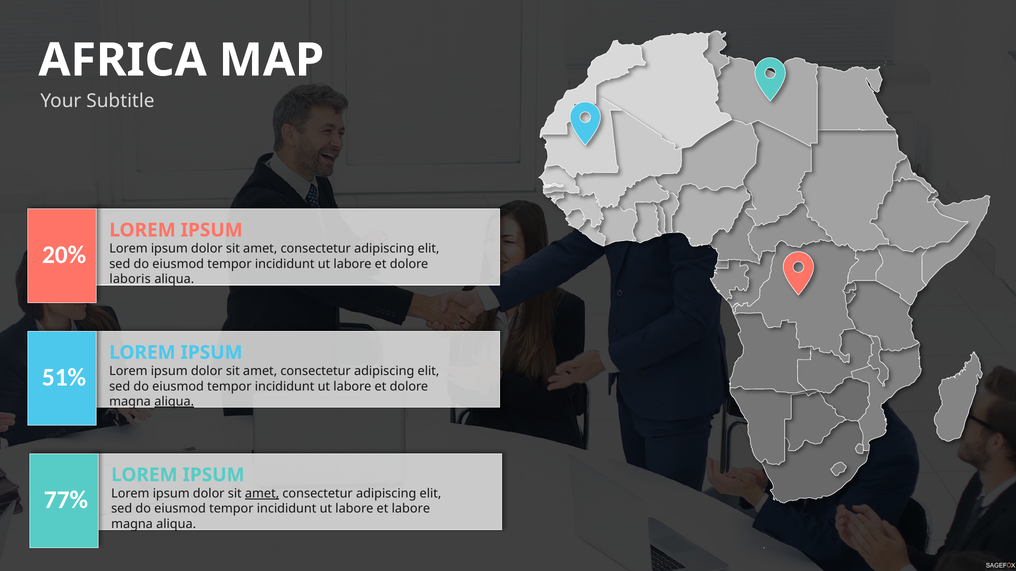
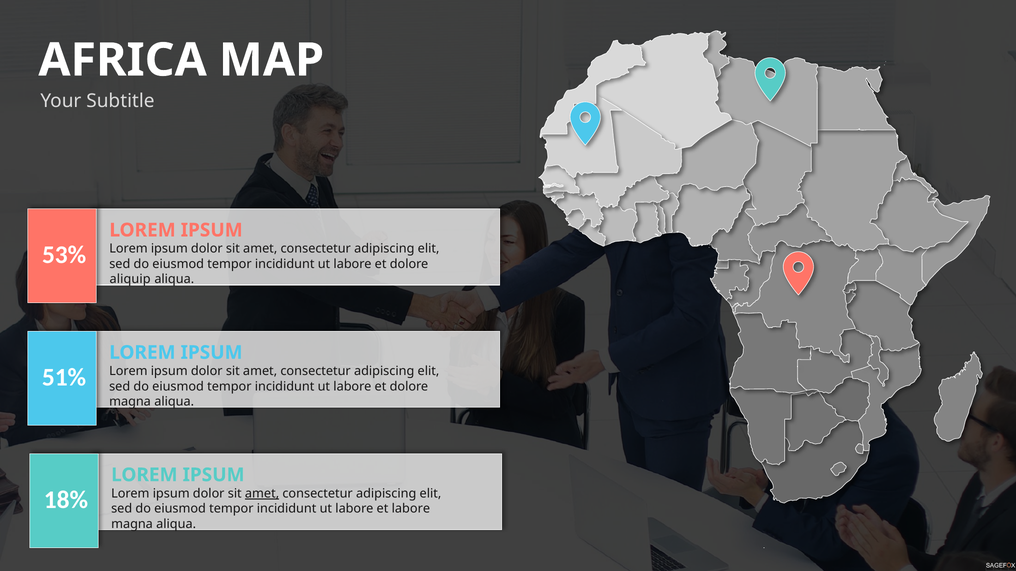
20%: 20% -> 53% (64, 255)
laboris: laboris -> aliquip (130, 279)
aliqua underline: present -> none (174, 402)
77%: 77% -> 18% (66, 500)
